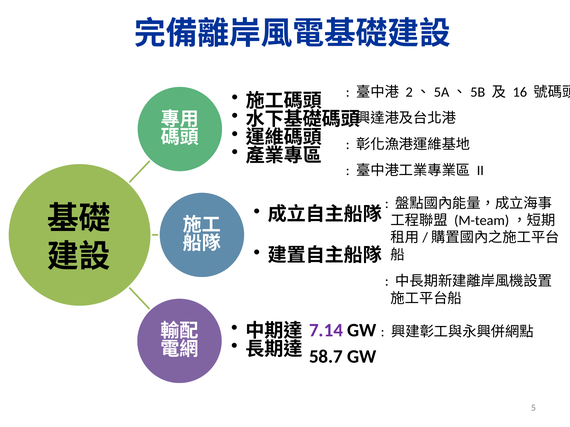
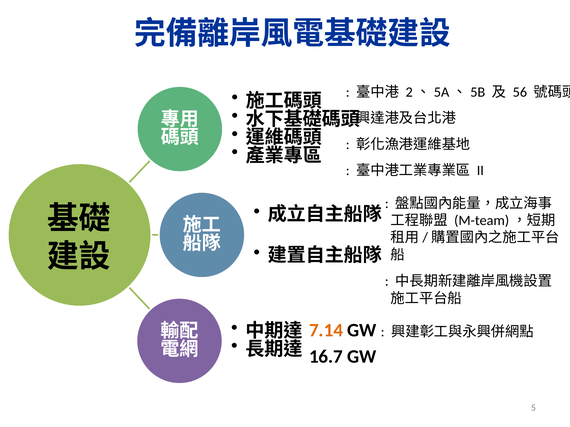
16: 16 -> 56 (520, 92)
7.14 colour: purple -> orange (326, 331)
58.7: 58.7 -> 16.7 (326, 357)
